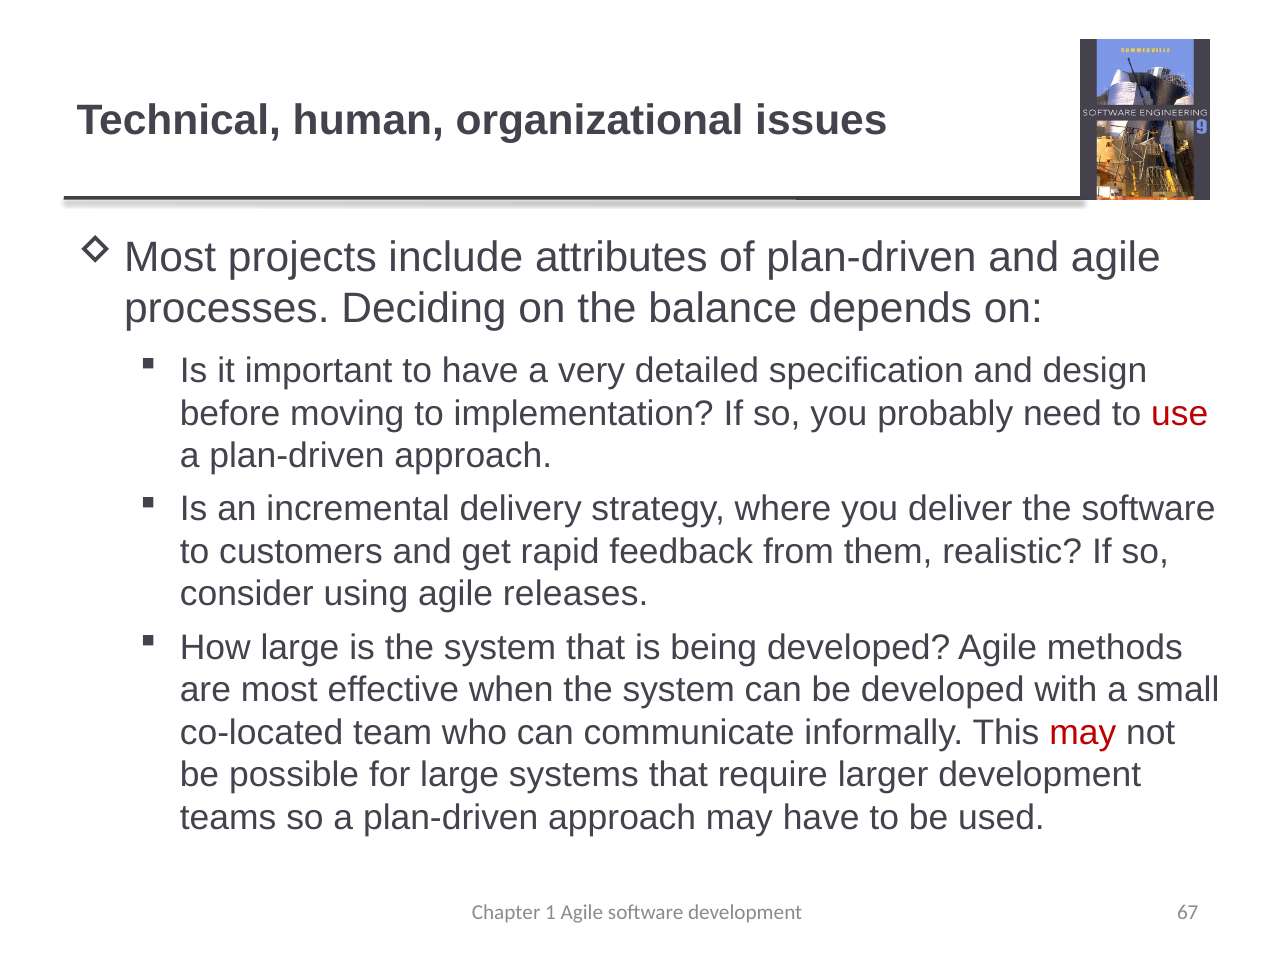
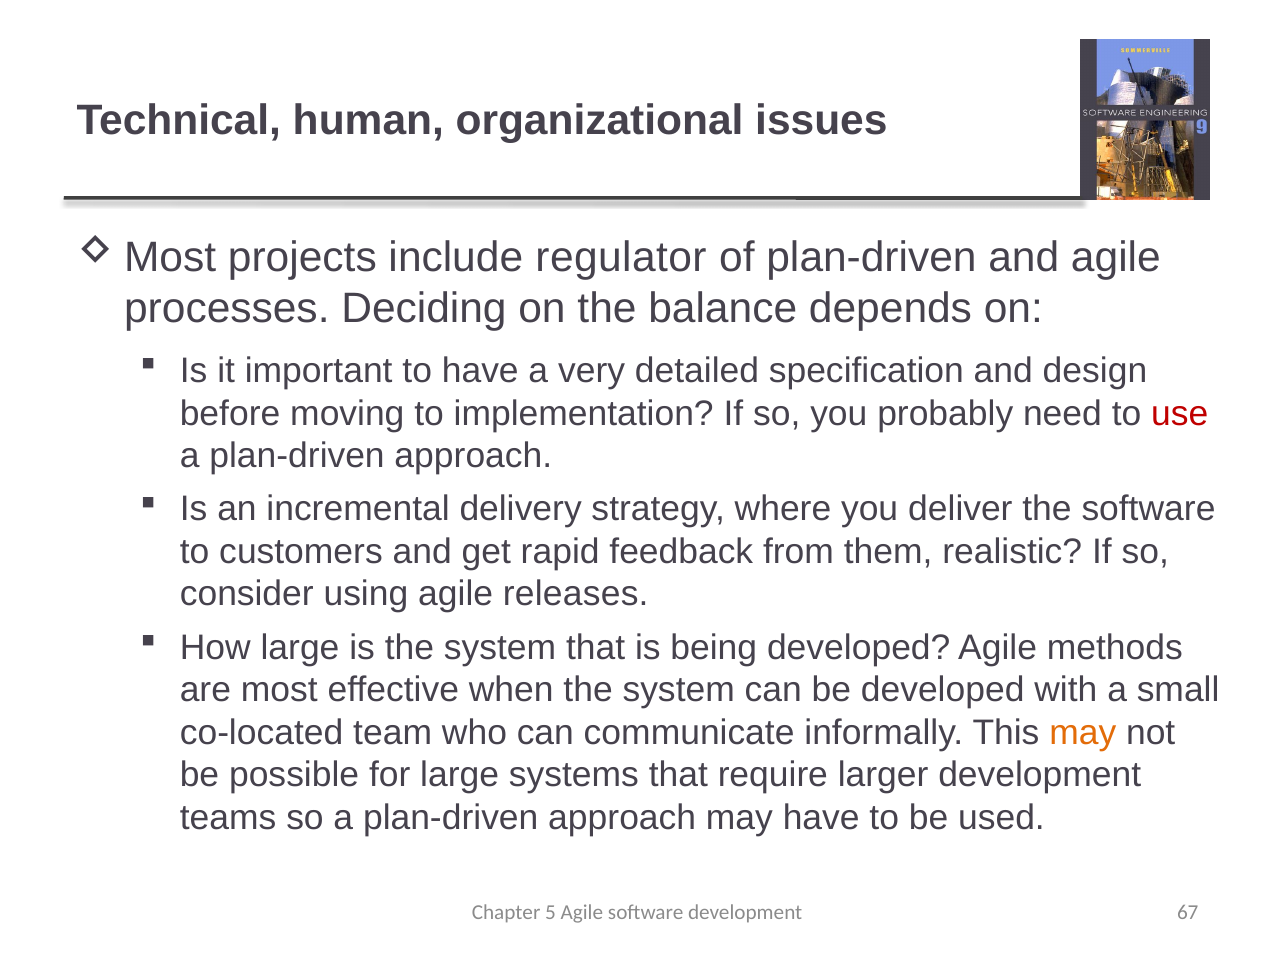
attributes: attributes -> regulator (621, 258)
may colour: red -> orange (1083, 733)
1: 1 -> 5 (550, 913)
